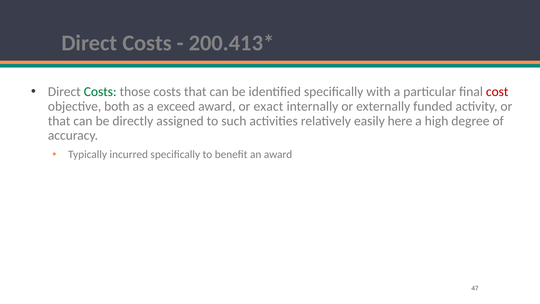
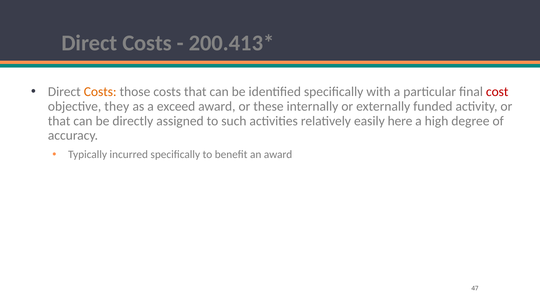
Costs colour: green -> orange (100, 92)
both: both -> they (117, 106)
exact: exact -> these (268, 106)
